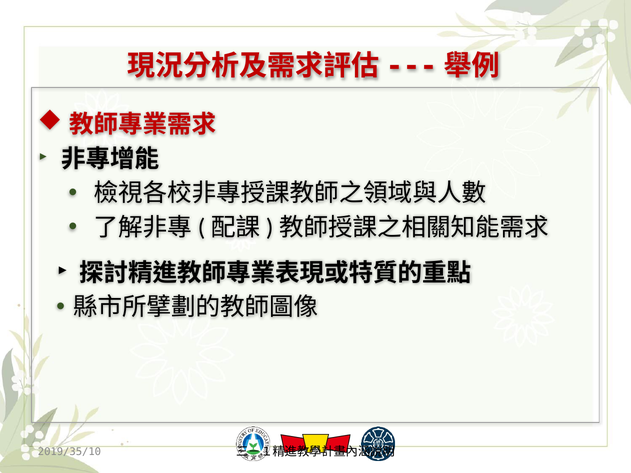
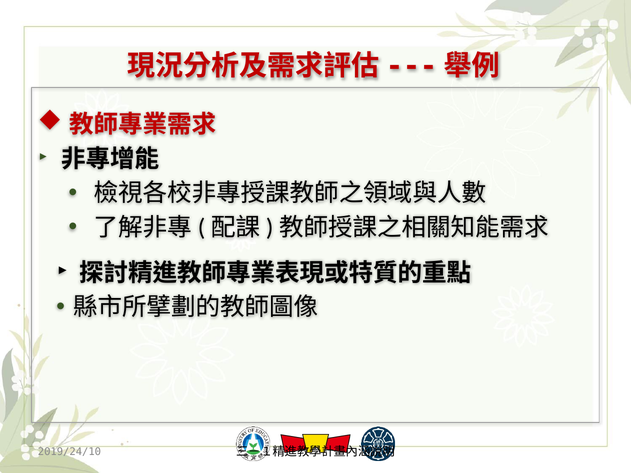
2019/35/10: 2019/35/10 -> 2019/24/10 (69, 452)
